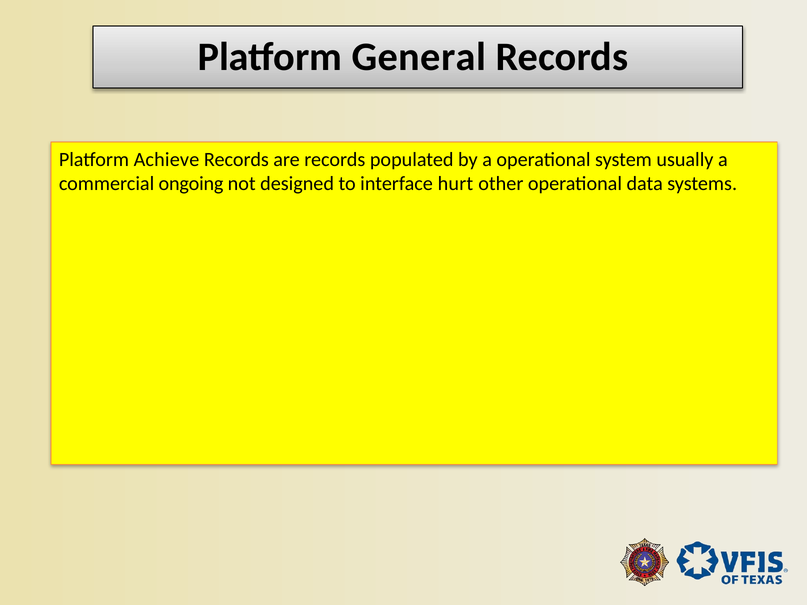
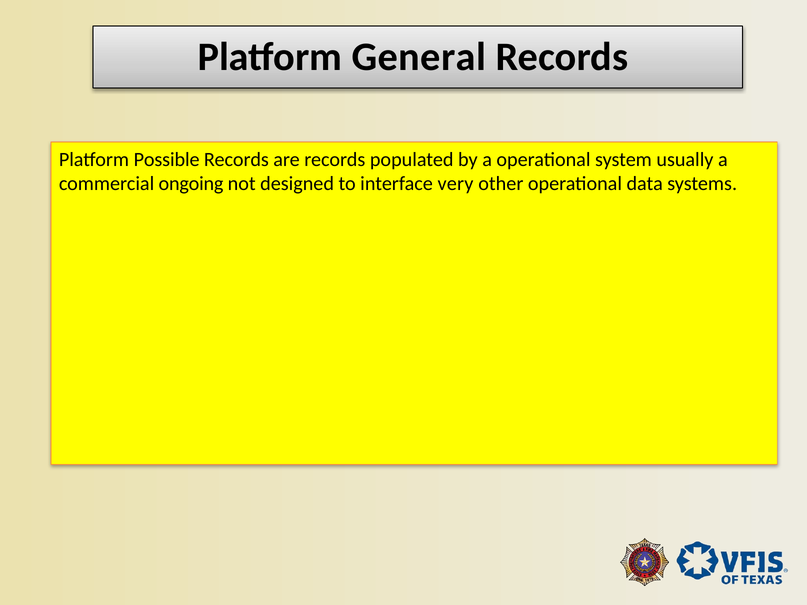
Achieve: Achieve -> Possible (167, 159)
hurt: hurt -> very (455, 184)
